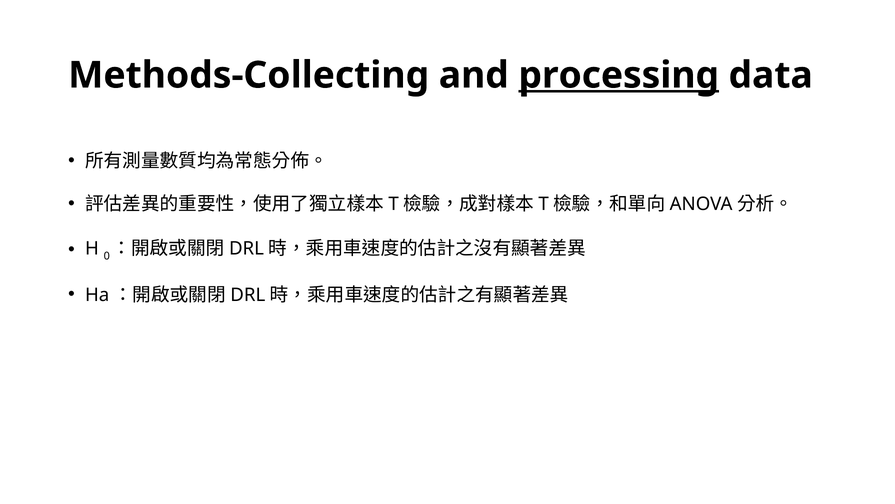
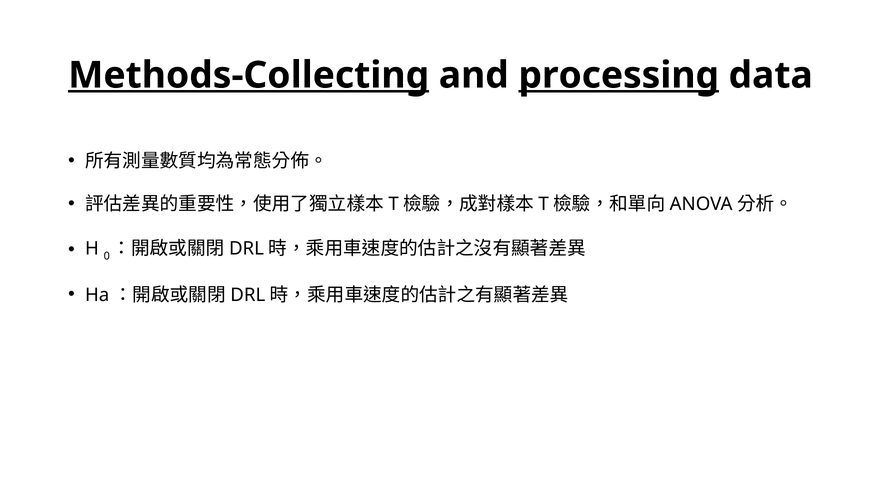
Methods-Collecting underline: none -> present (249, 75)
